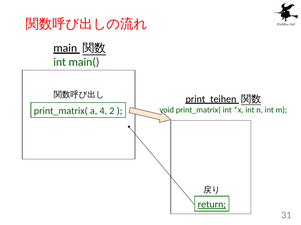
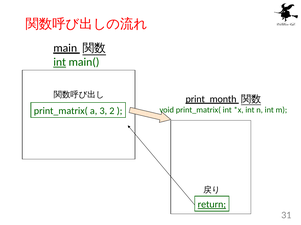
int underline: none -> present (60, 62)
print_teihen: print_teihen -> print_month (211, 99)
4: 4 -> 3 (103, 111)
